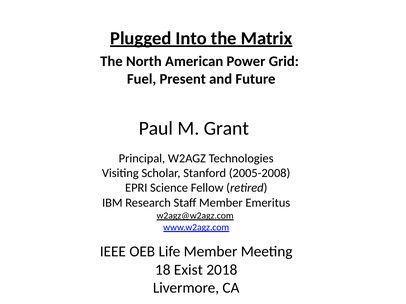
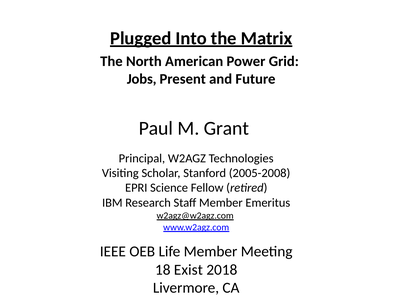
Fuel: Fuel -> Jobs (142, 79)
